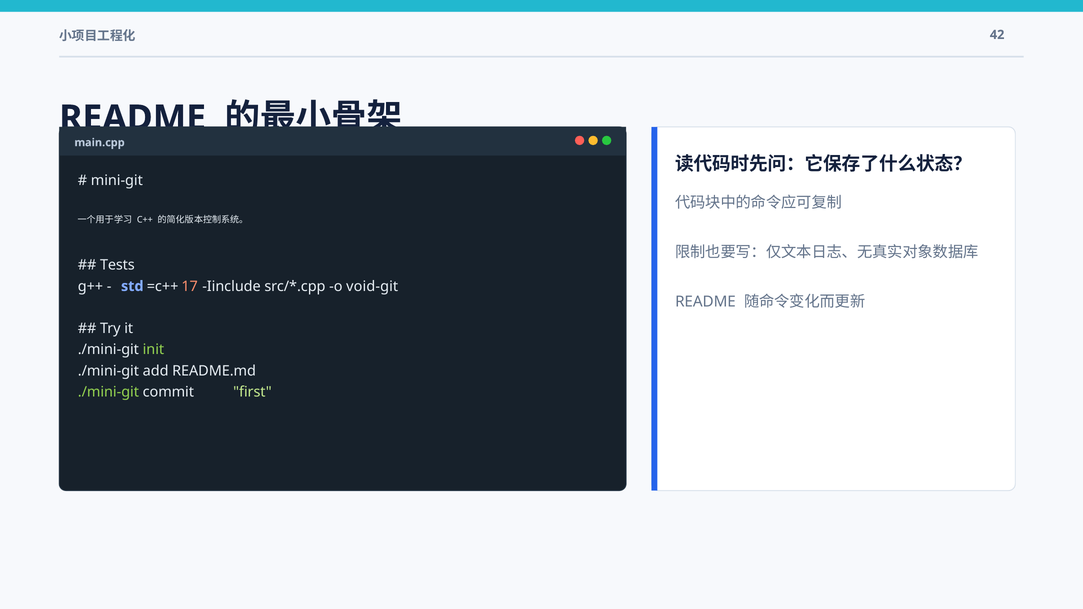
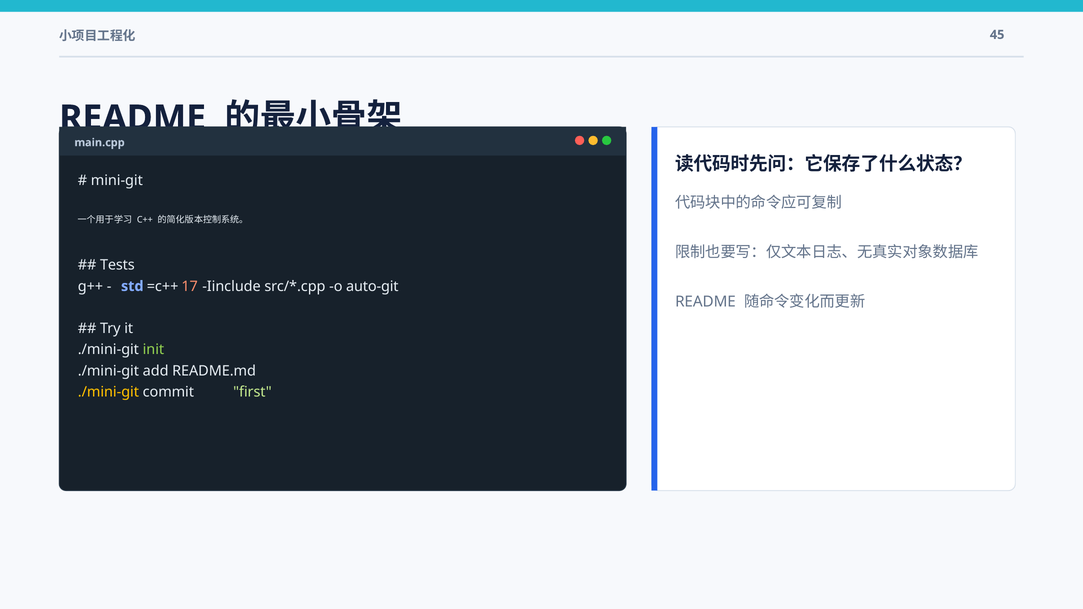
42: 42 -> 45 (997, 35)
void-git: void-git -> auto-git (372, 286)
./mini-git colour: light green -> yellow (108, 392)
